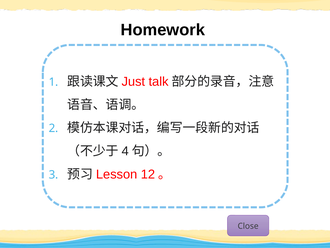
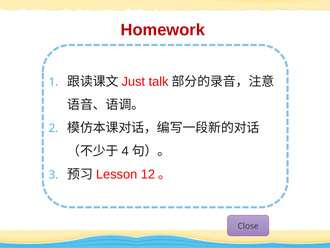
Homework colour: black -> red (163, 30)
